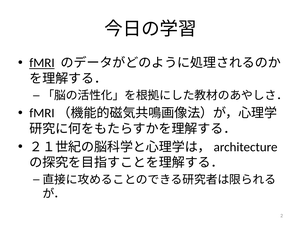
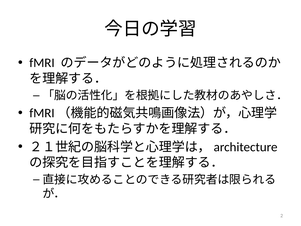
fMRI underline: present -> none (42, 63)
